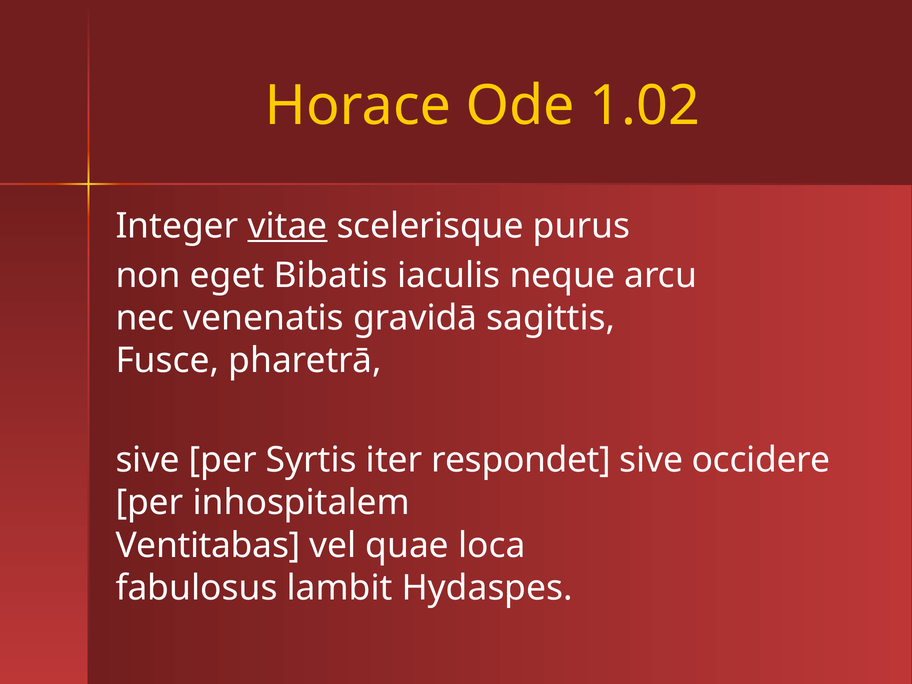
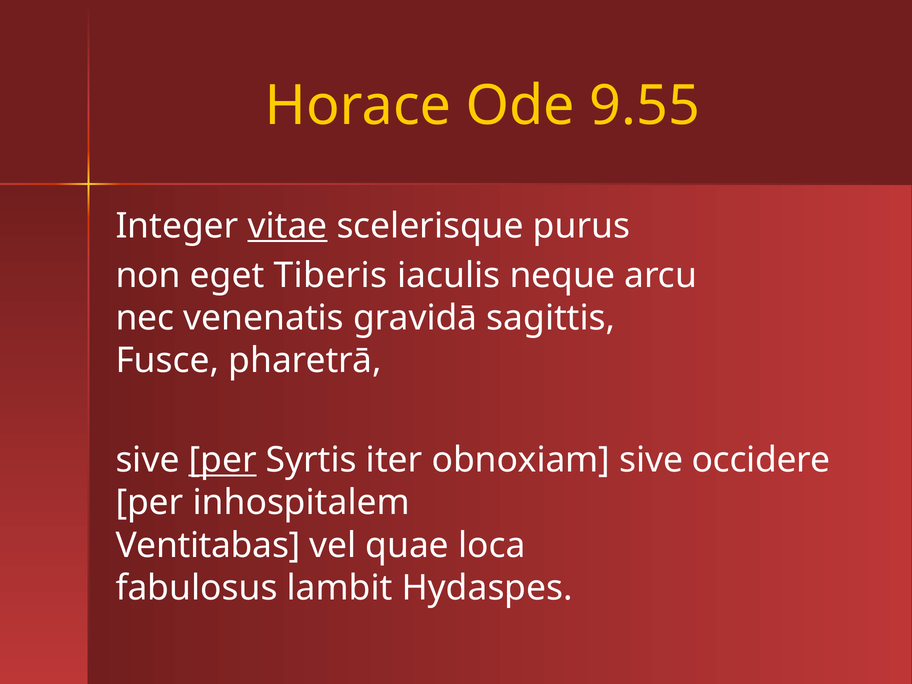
1.02: 1.02 -> 9.55 (645, 106)
Bibatis: Bibatis -> Tiberis (331, 276)
per underline: none -> present (223, 460)
respondet: respondet -> obnoxiam (521, 460)
